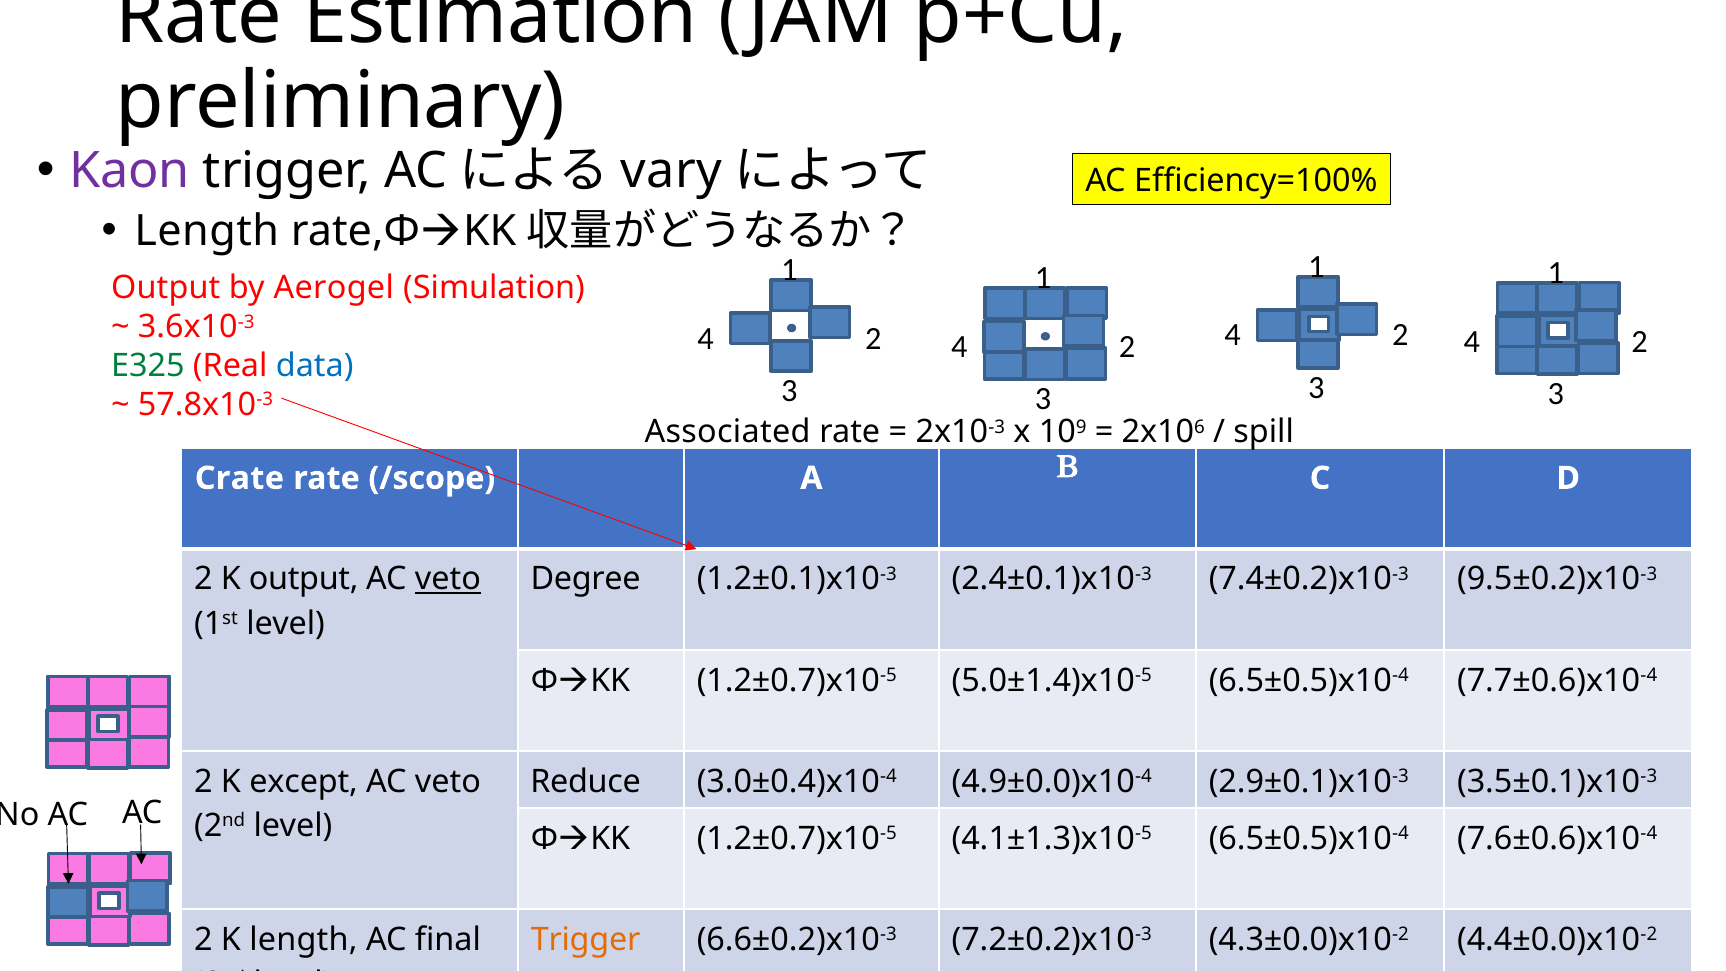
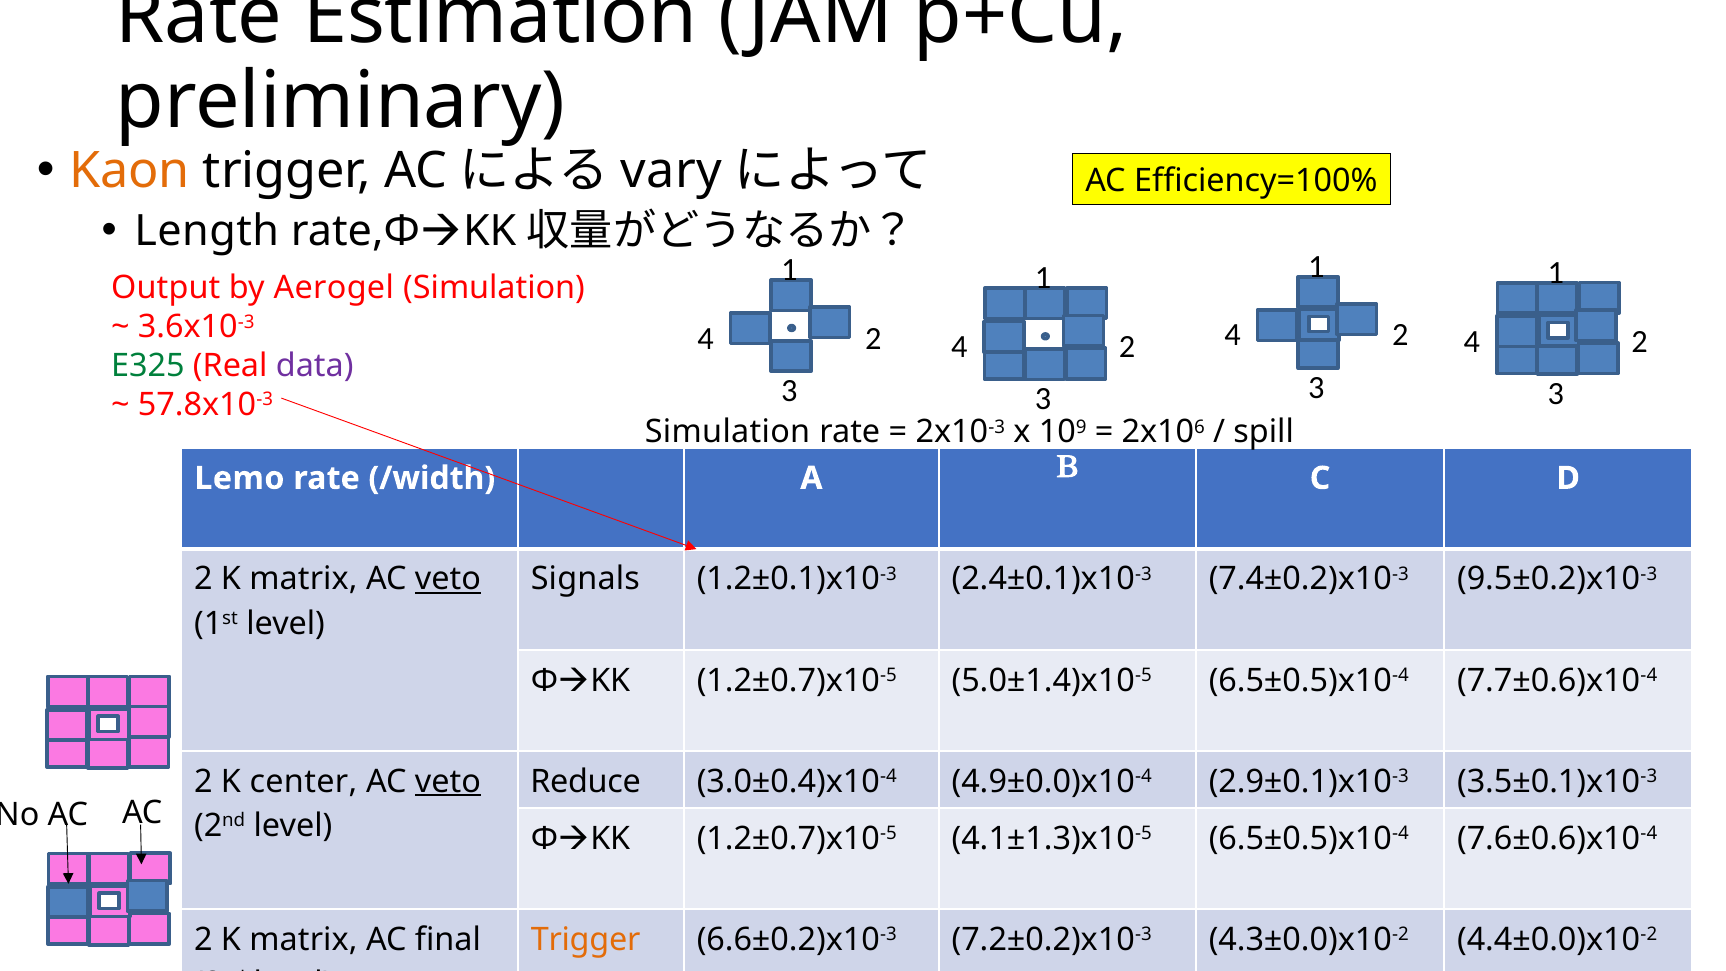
Kaon colour: purple -> orange (130, 171)
data colour: blue -> purple (315, 366)
Associated: Associated -> Simulation (728, 432)
Crate: Crate -> Lemo (239, 478)
/scope: /scope -> /width (432, 478)
output: output -> matrix (303, 579)
Degree: Degree -> Signals (585, 579)
K except: except -> center (303, 781)
veto underline: none -> present (448, 781)
length: length -> matrix (303, 939)
